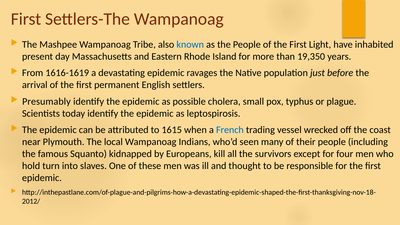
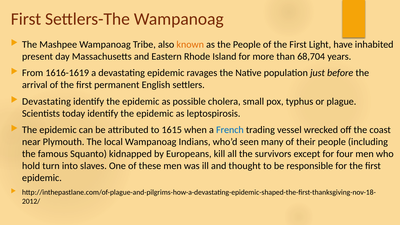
known colour: blue -> orange (190, 44)
19,350: 19,350 -> 68,704 (311, 56)
Presumably: Presumably -> Devastating (46, 101)
